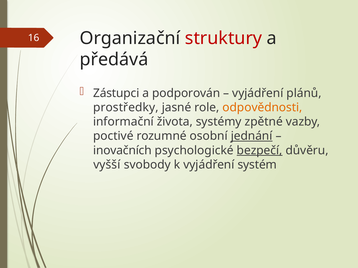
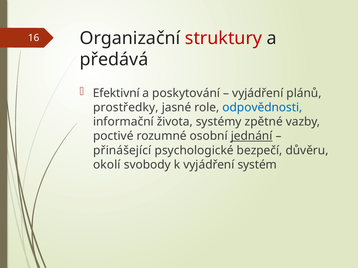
Zástupci: Zástupci -> Efektivní (116, 93)
podporován: podporován -> poskytování (186, 93)
odpovědnosti colour: orange -> blue (262, 108)
inovačních: inovačních -> přinášející (122, 151)
bezpečí underline: present -> none (260, 151)
vyšší: vyšší -> okolí (107, 165)
